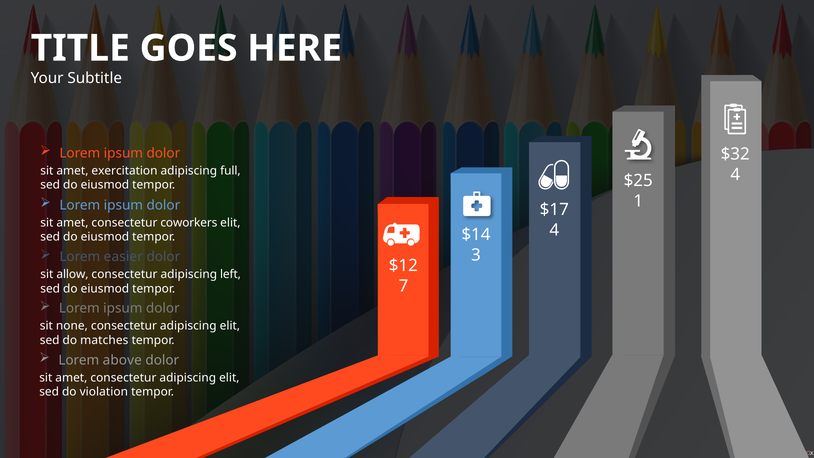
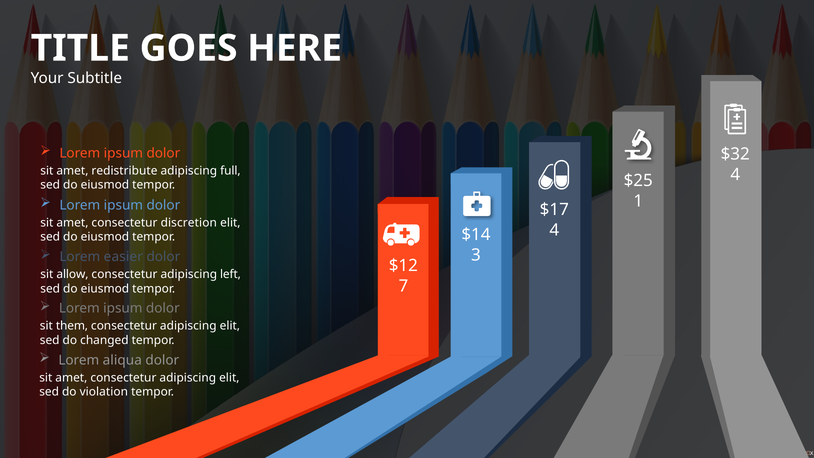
exercitation: exercitation -> redistribute (124, 171)
coworkers: coworkers -> discretion (189, 223)
none: none -> them (72, 326)
matches: matches -> changed (104, 340)
above: above -> aliqua (122, 360)
